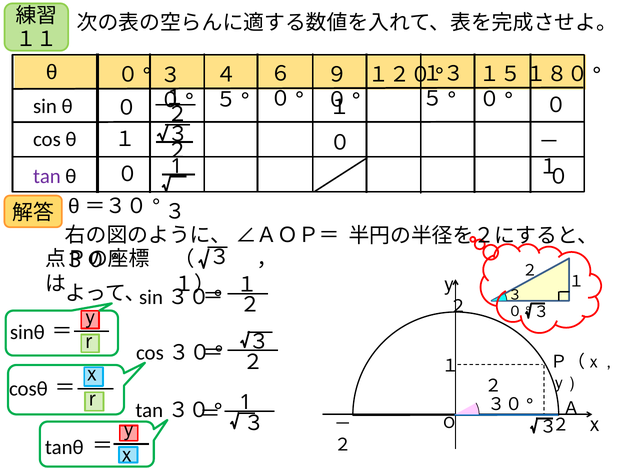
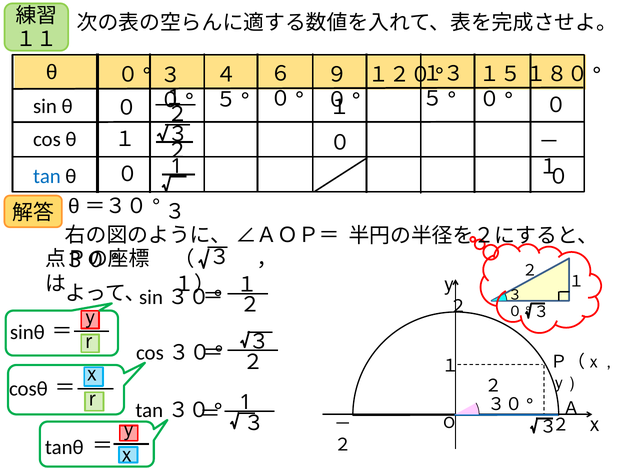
tan colour: purple -> blue (47, 177)
